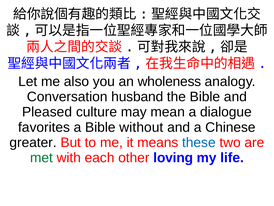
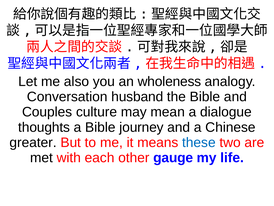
Pleased: Pleased -> Couples (47, 112)
favorites: favorites -> thoughts (44, 127)
without: without -> journey (141, 127)
met colour: green -> black (41, 157)
loving: loving -> gauge (173, 157)
